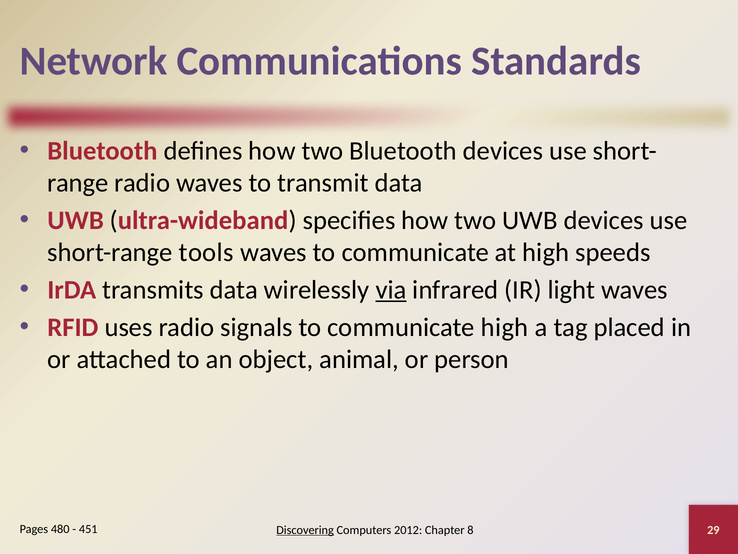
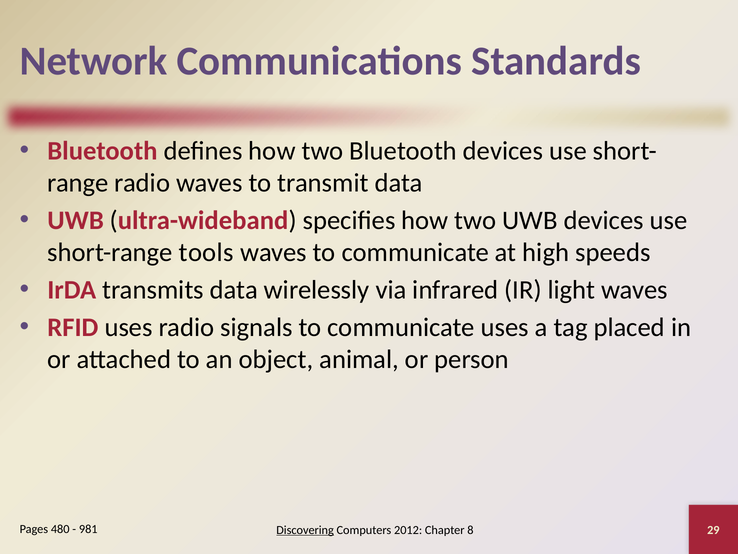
via underline: present -> none (391, 290)
communicate high: high -> uses (505, 327)
451: 451 -> 981 (88, 529)
